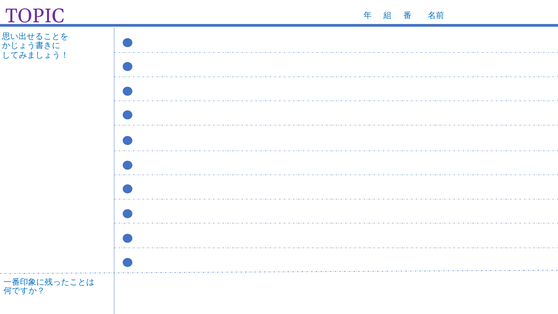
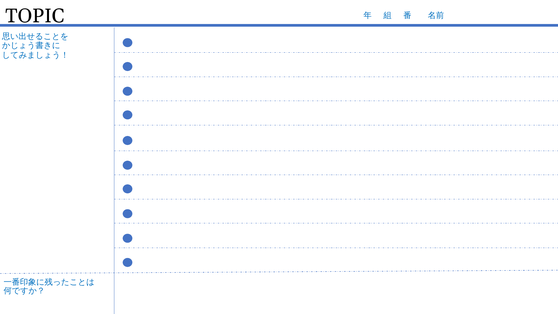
TOPIC colour: purple -> black (35, 16)
